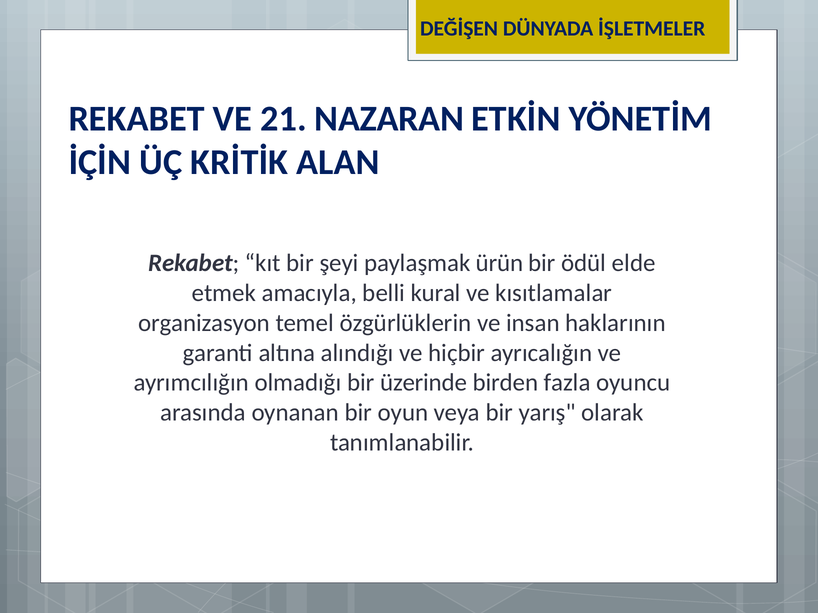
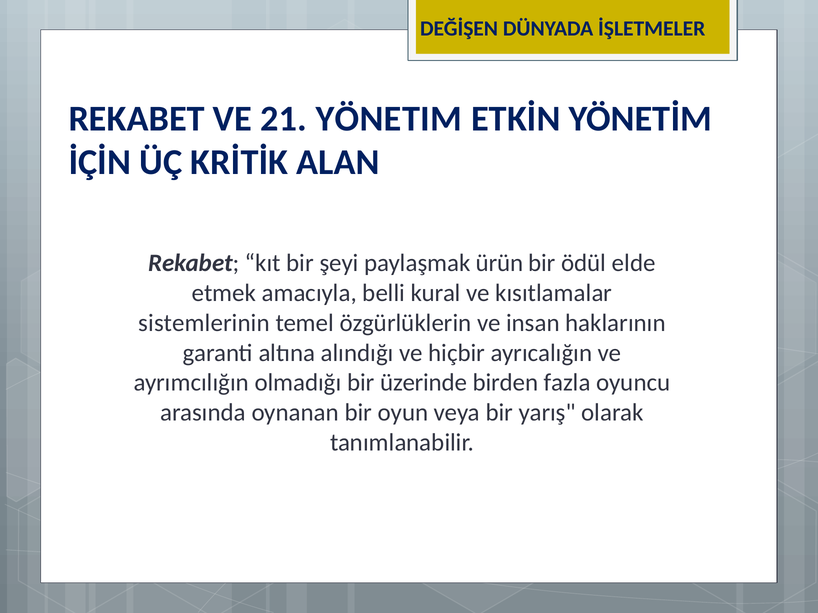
NAZARAN: NAZARAN -> YÖNETIM (389, 119)
organizasyon: organizasyon -> sistemlerinin (204, 323)
